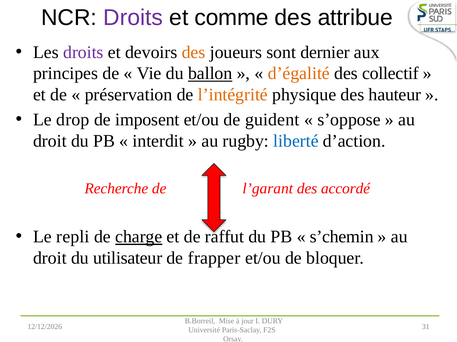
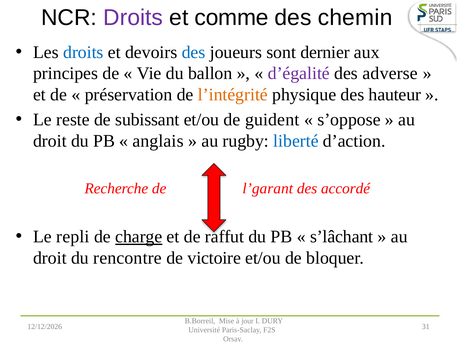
attribue: attribue -> chemin (355, 18)
droits colour: purple -> blue (83, 52)
des colour: orange -> blue (194, 52)
ballon underline: present -> none (210, 74)
d’égalité colour: orange -> purple (299, 74)
collectif: collectif -> adverse (390, 74)
drop: drop -> reste (73, 120)
imposent: imposent -> subissant (147, 120)
interdit: interdit -> anglais (158, 141)
s’chemin: s’chemin -> s’lâchant (342, 237)
utilisateur: utilisateur -> rencontre (128, 259)
frapper: frapper -> victoire (214, 259)
